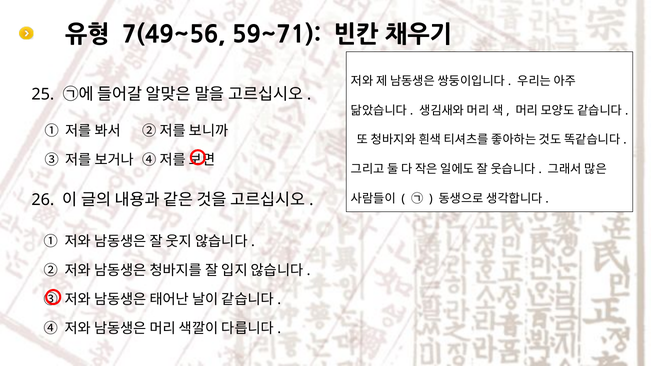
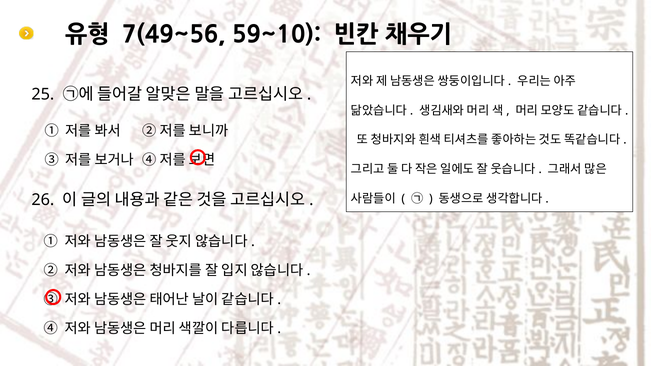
59~71: 59~71 -> 59~10 (277, 35)
